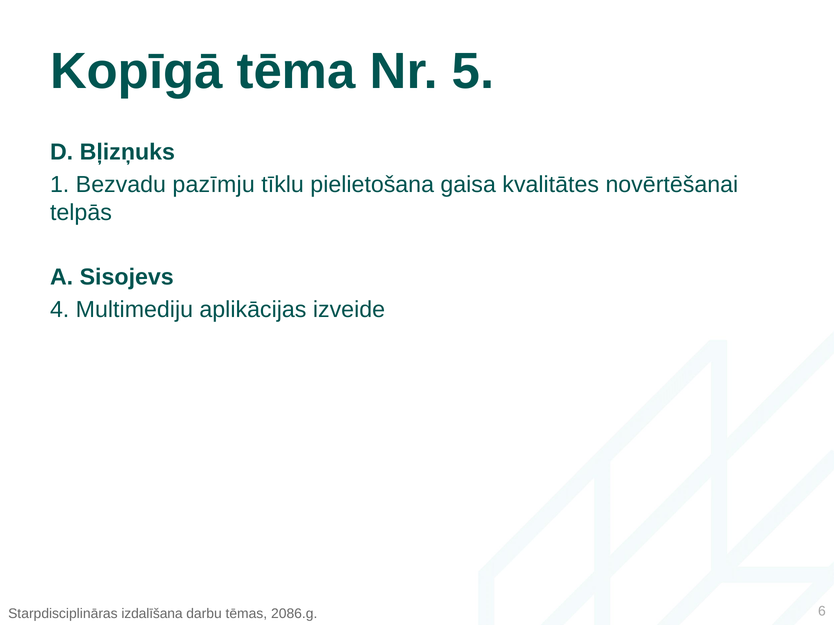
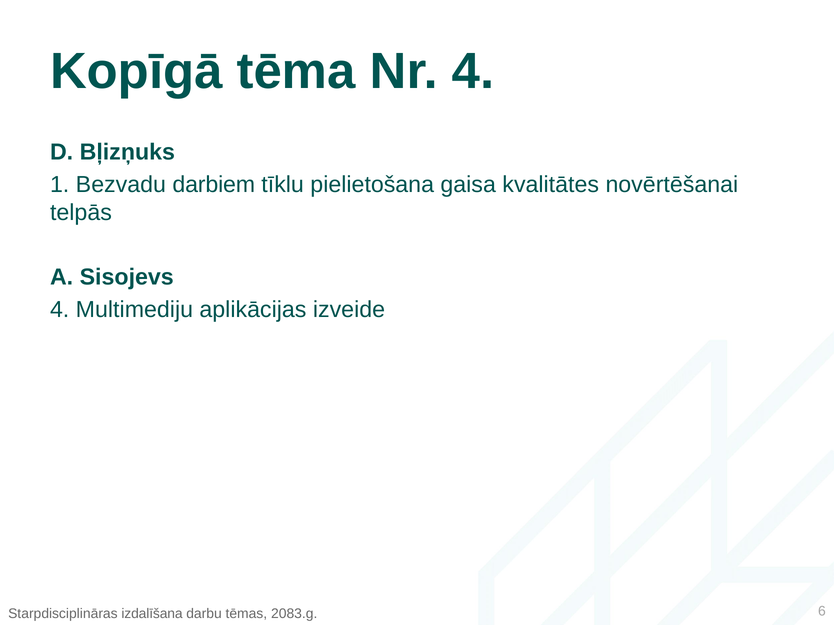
Nr 5: 5 -> 4 (473, 72)
pazīmju: pazīmju -> darbiem (214, 185)
2086.g: 2086.g -> 2083.g (294, 614)
